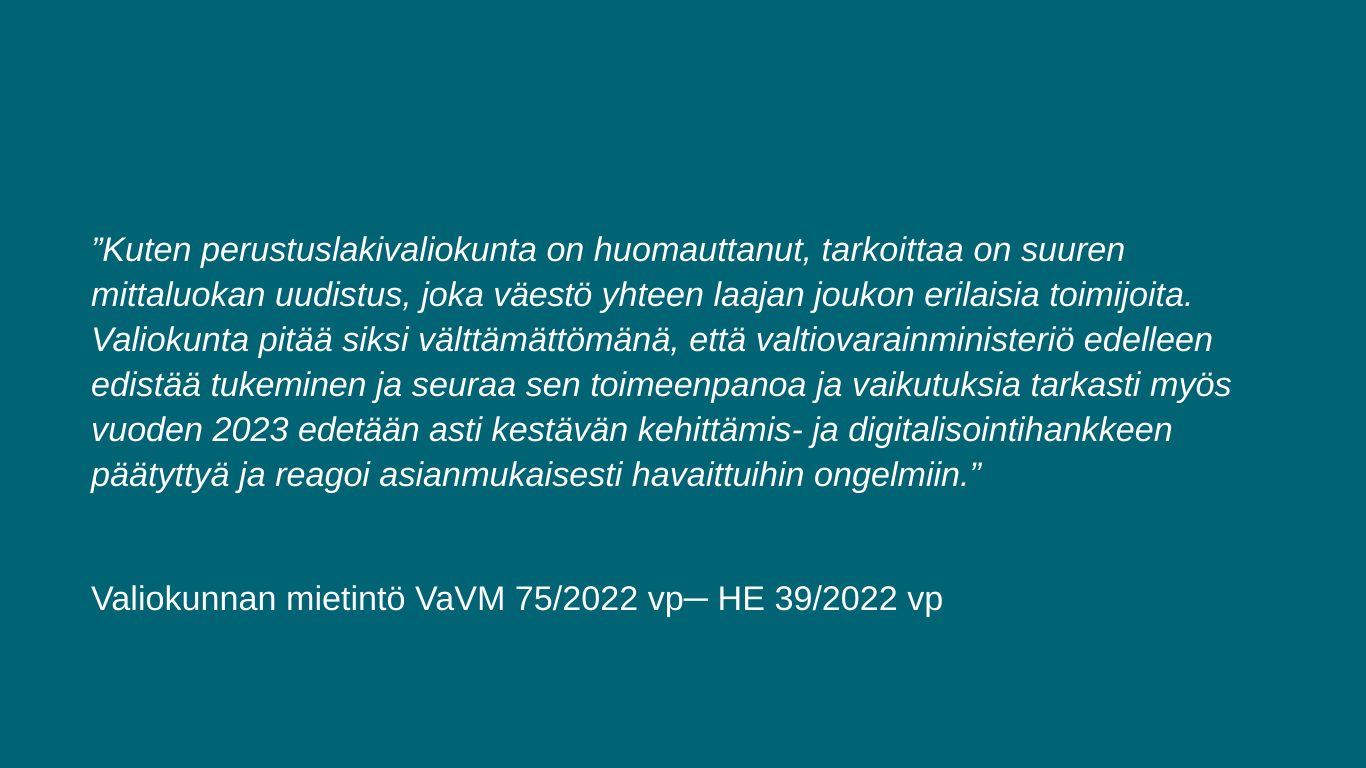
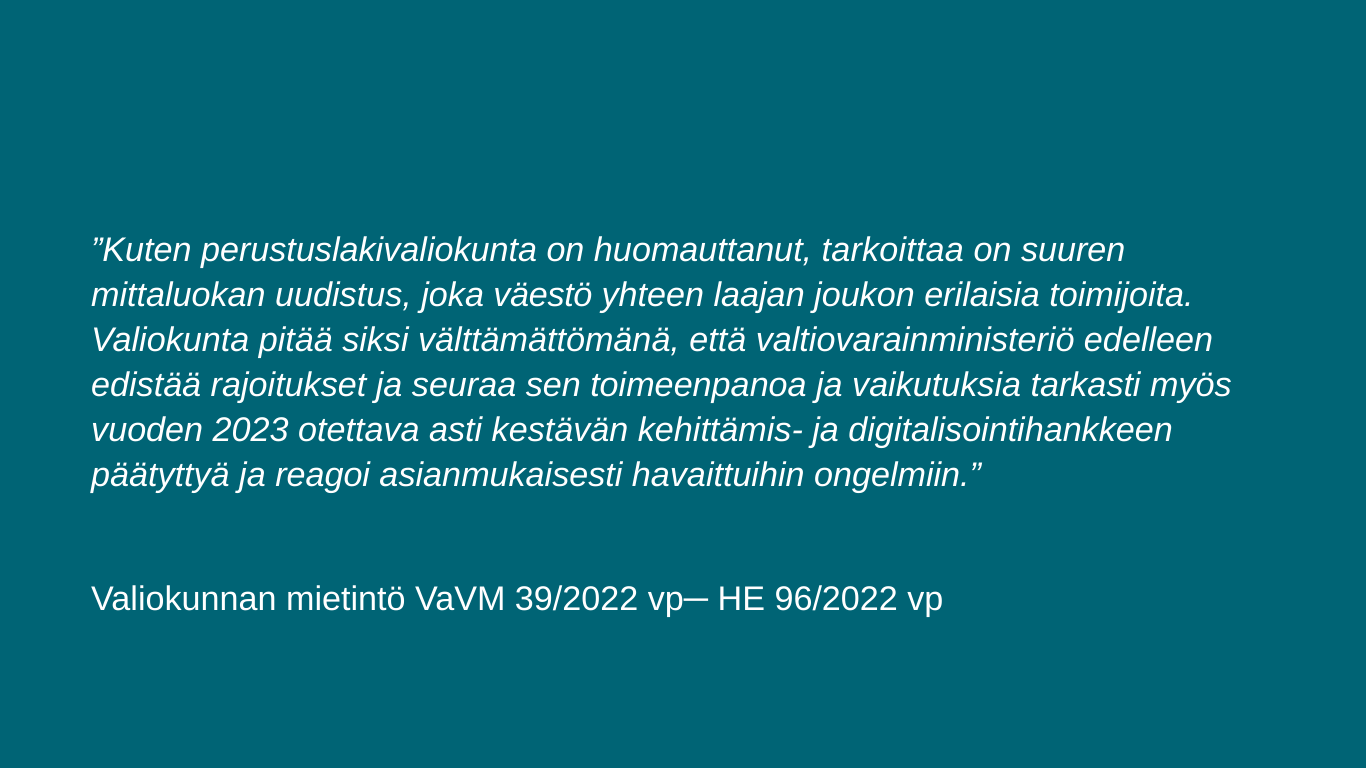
tukeminen: tukeminen -> rajoitukset (289, 385)
edetään: edetään -> otettava (359, 430)
75/2022: 75/2022 -> 39/2022 (577, 599)
39/2022: 39/2022 -> 96/2022 (836, 599)
